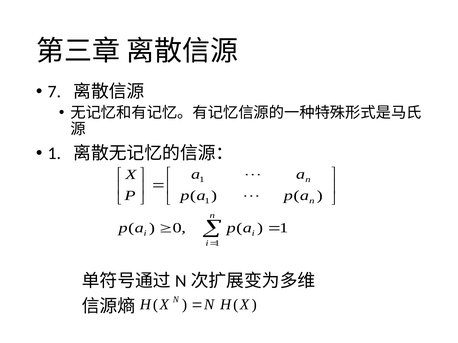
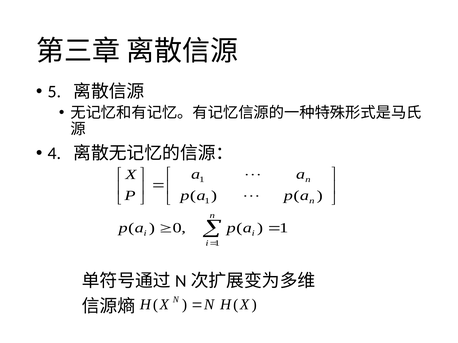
7: 7 -> 5 (54, 92)
1: 1 -> 4 (54, 153)
